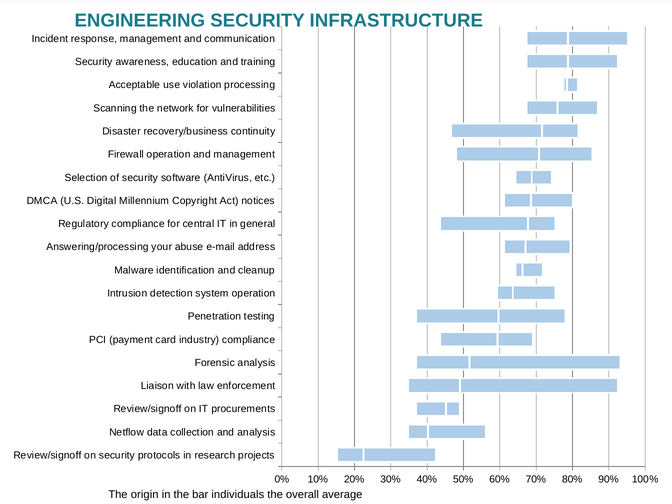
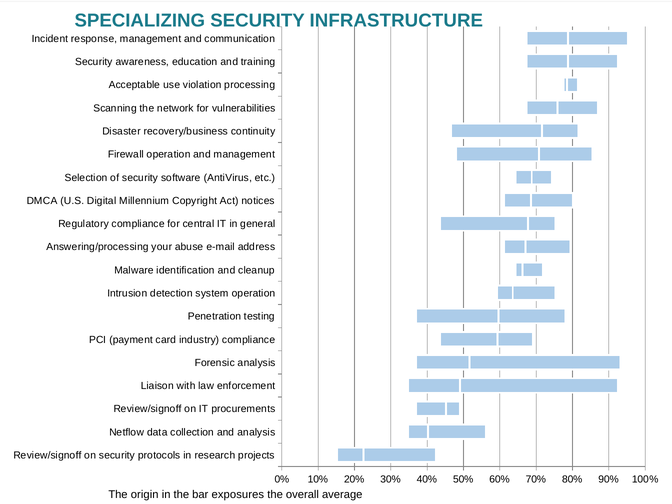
ENGINEERING: ENGINEERING -> SPECIALIZING (140, 21)
individuals: individuals -> exposures (238, 494)
